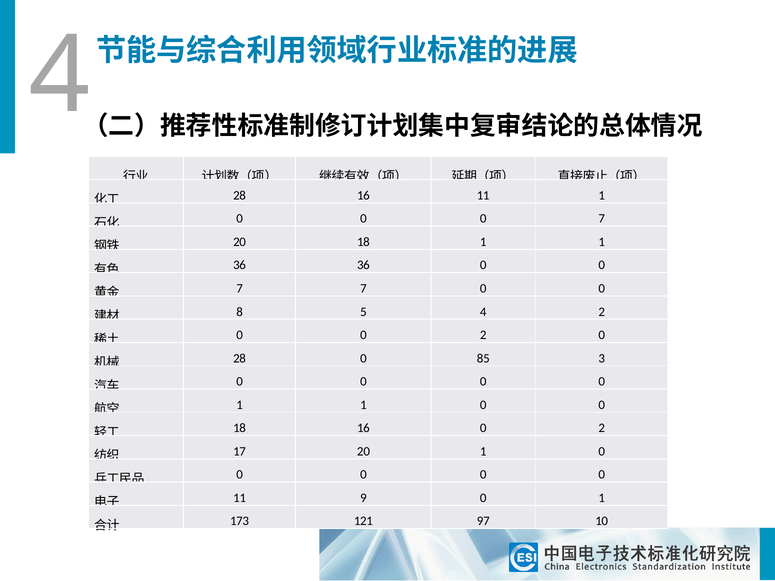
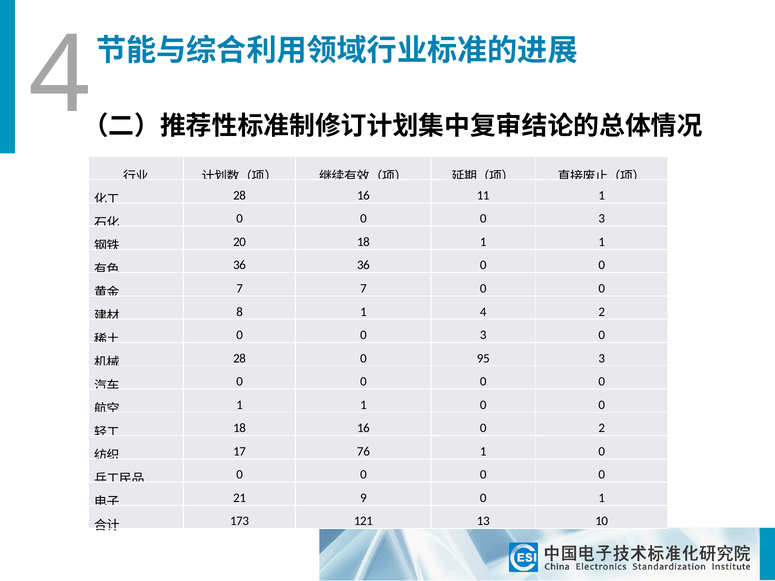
0 0 0 7: 7 -> 3 (602, 219)
8 5: 5 -> 1 (363, 312)
2: 2 -> 3 (483, 335)
85: 85 -> 95 (483, 358)
17 20: 20 -> 76 (363, 452)
11: 11 -> 21 (240, 498)
97: 97 -> 13 (483, 521)
